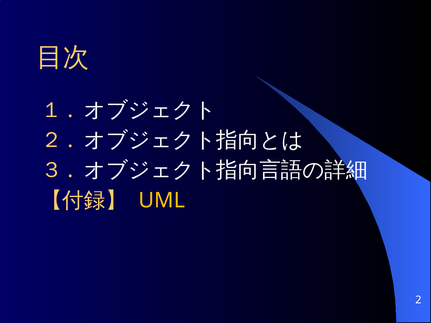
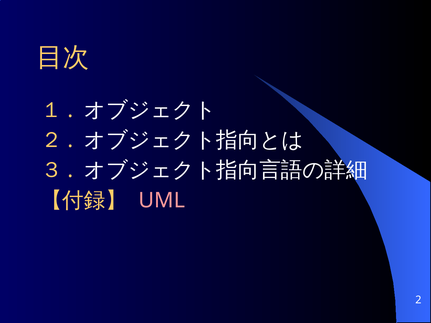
UML colour: yellow -> pink (162, 200)
